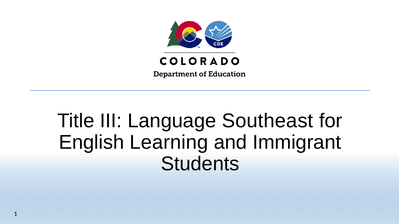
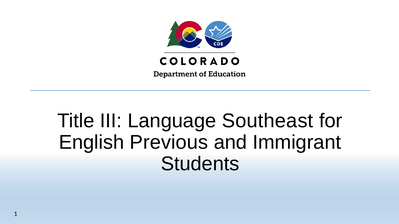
Learning: Learning -> Previous (169, 142)
